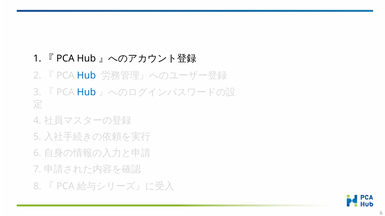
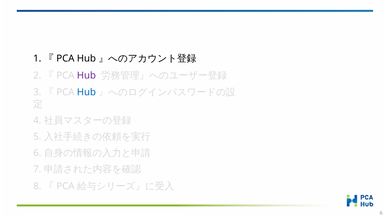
Hub colour: blue -> purple (86, 76)
